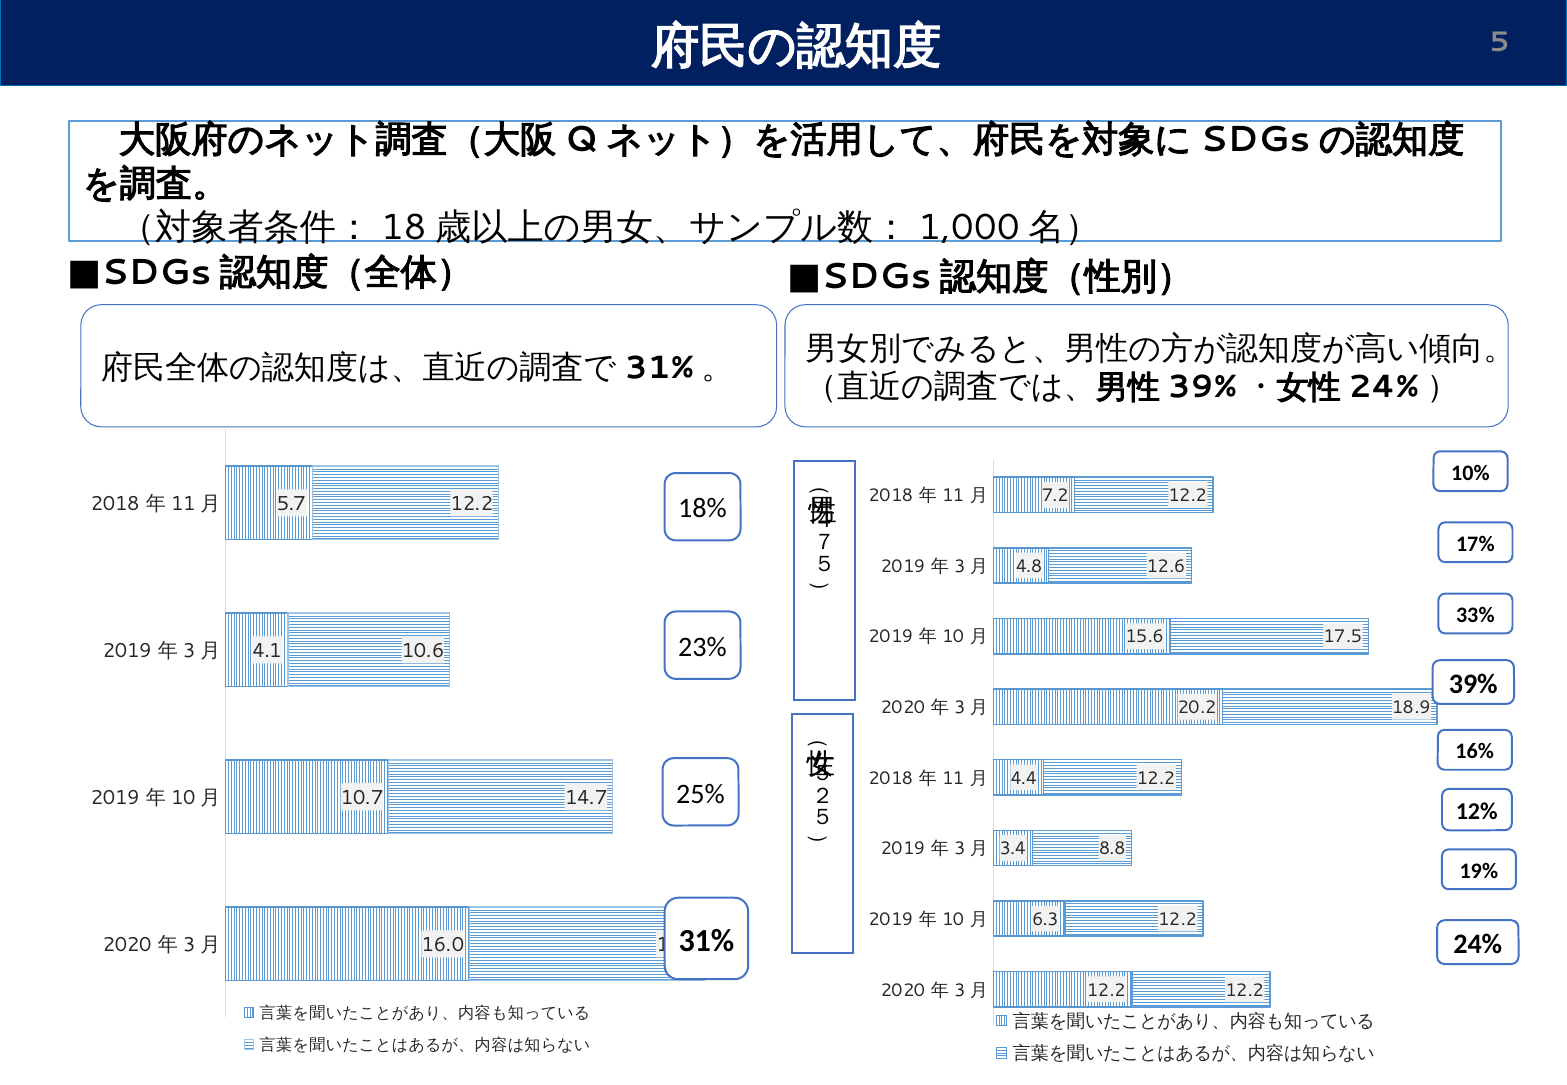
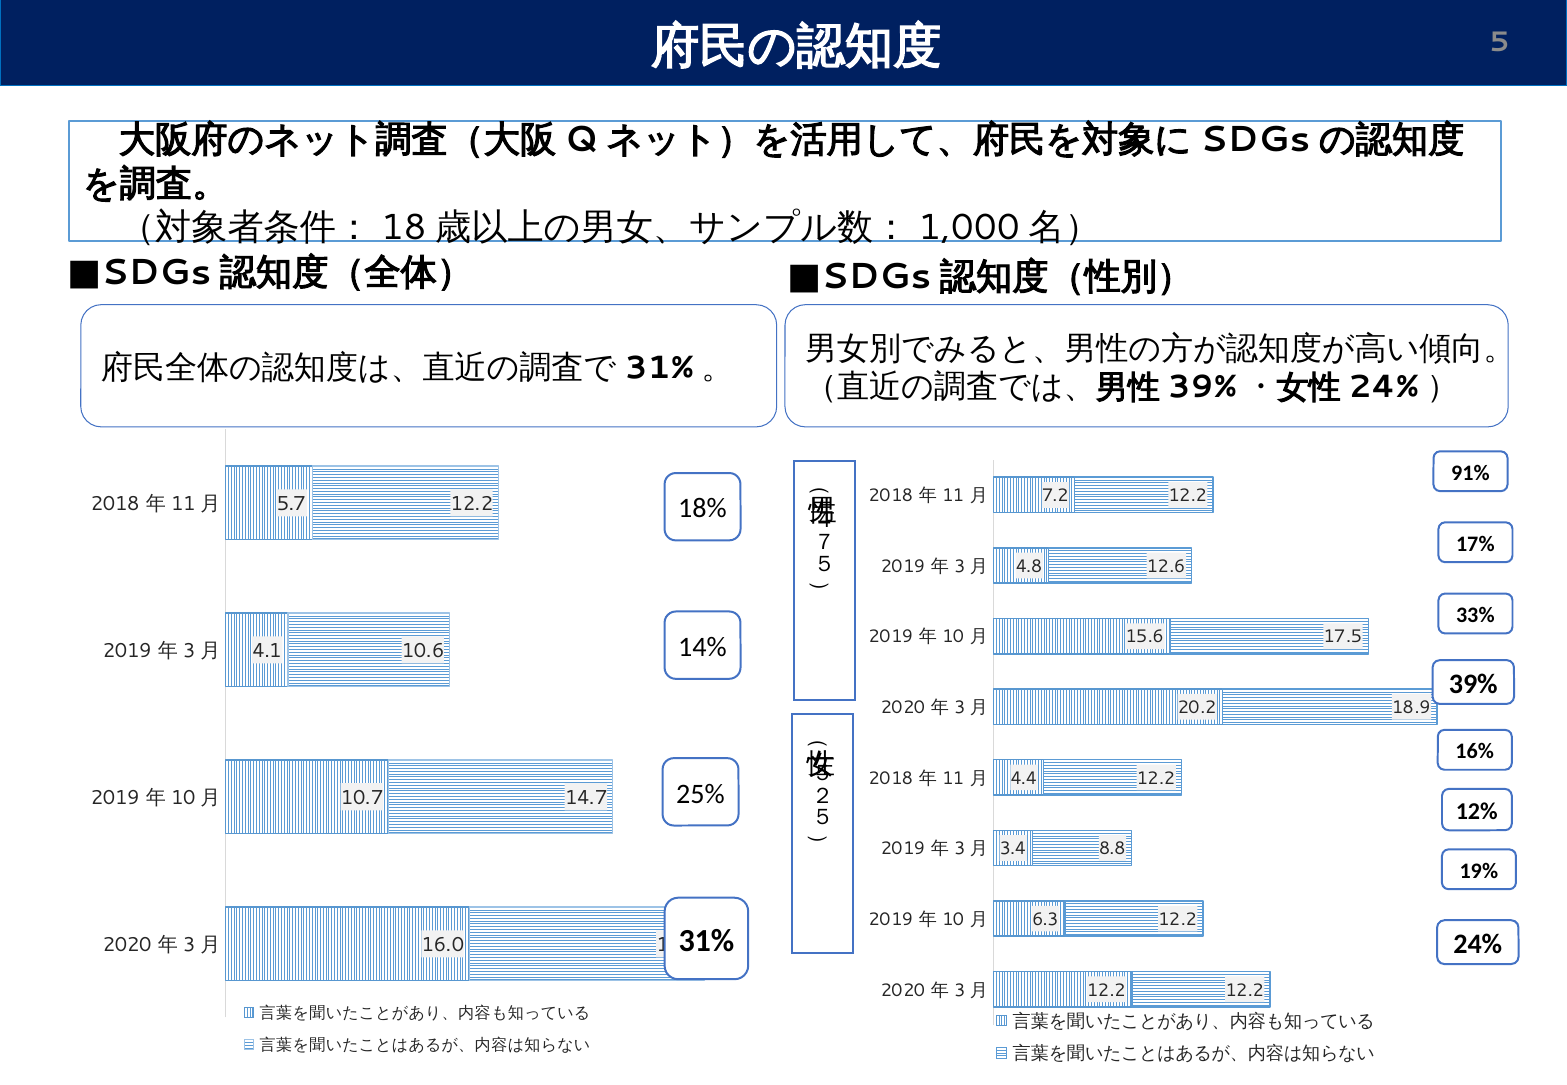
10%: 10% -> 91% (1470, 473)
23%: 23% -> 14% (702, 647)
